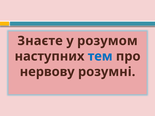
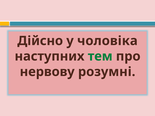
Знаєте: Знаєте -> Дійсно (40, 41)
розумом: розумом -> чоловіка (107, 41)
тем colour: blue -> green (100, 56)
